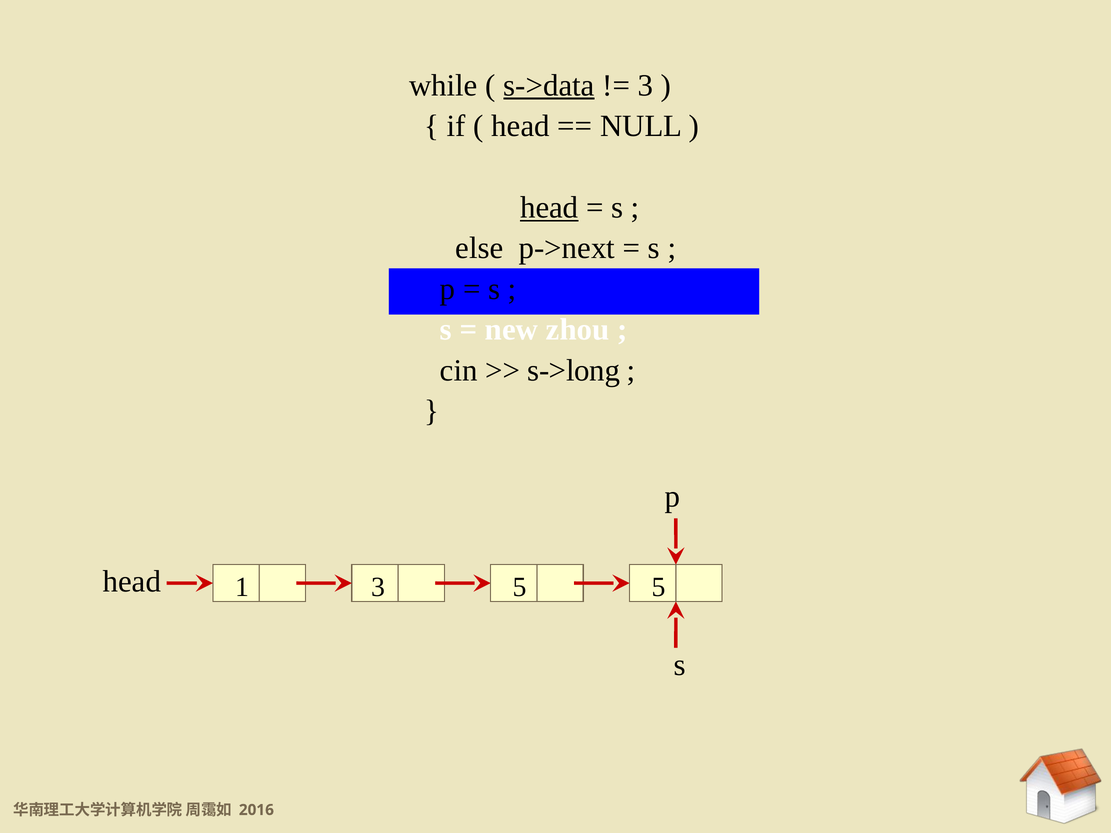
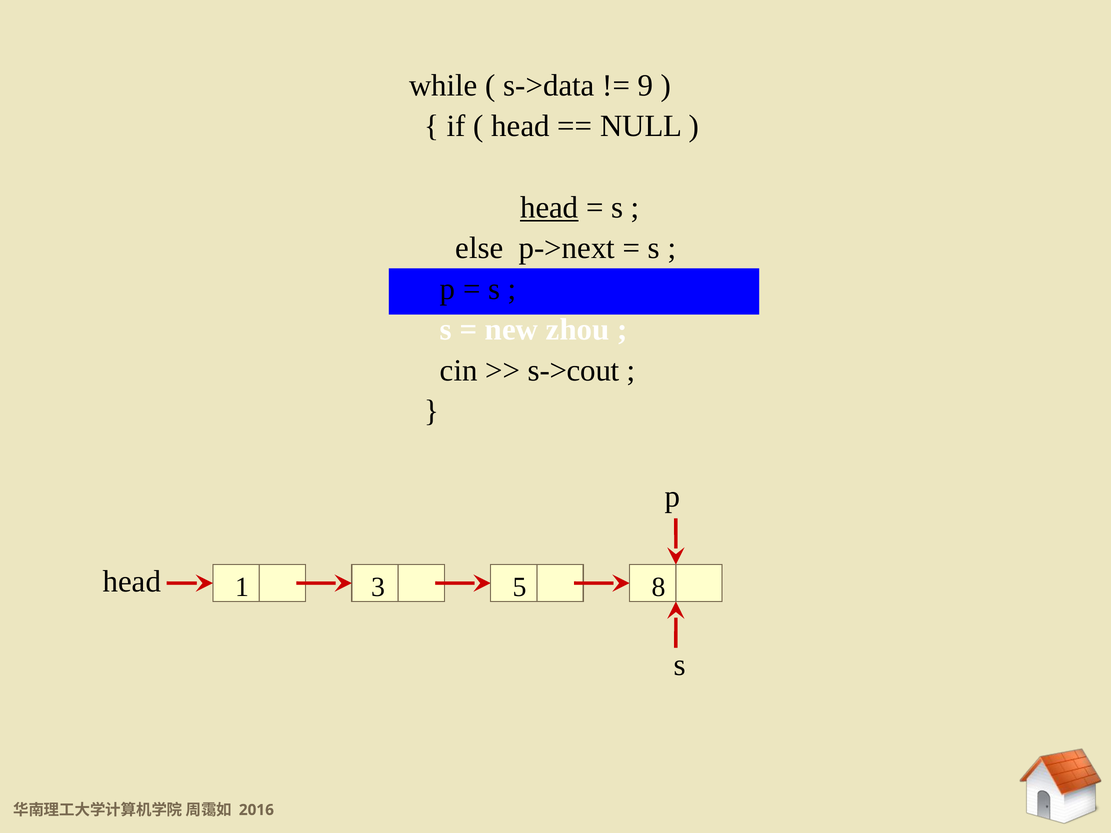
s->data underline: present -> none (549, 85)
3: 3 -> 9 (645, 85)
s->long: s->long -> s->cout (574, 370)
5 5: 5 -> 8 (659, 587)
